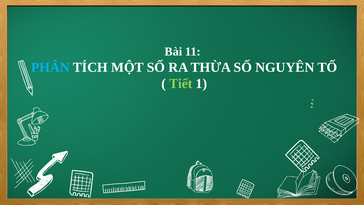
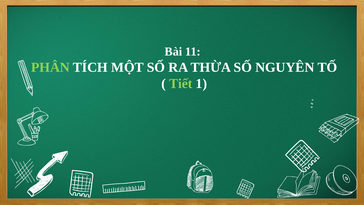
PHÂN colour: light blue -> light green (50, 67)
